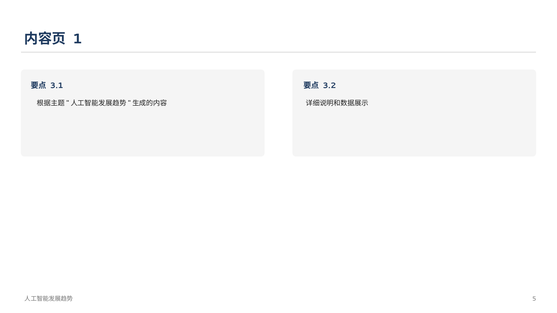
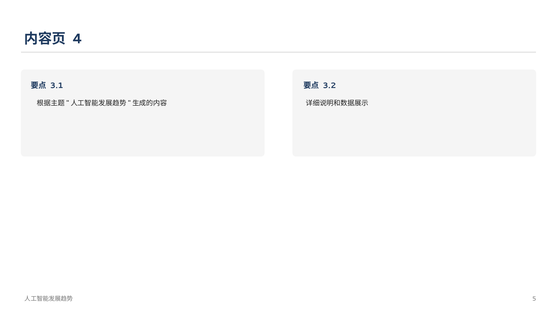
1: 1 -> 4 (77, 39)
